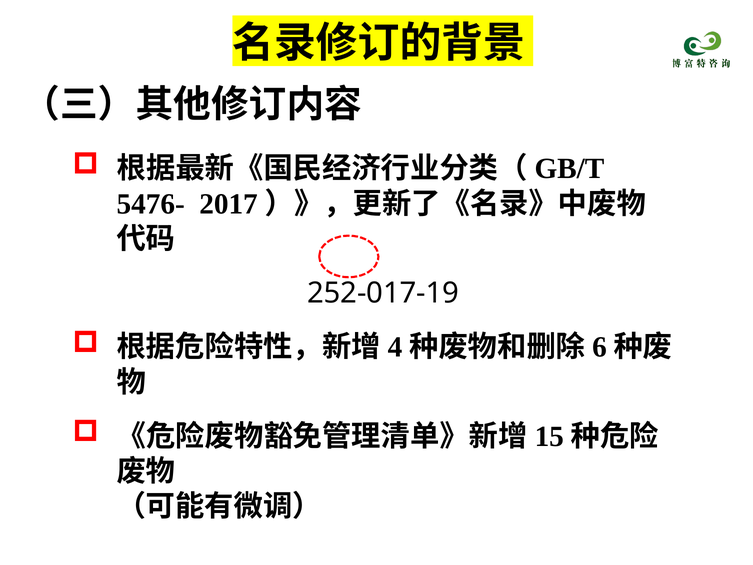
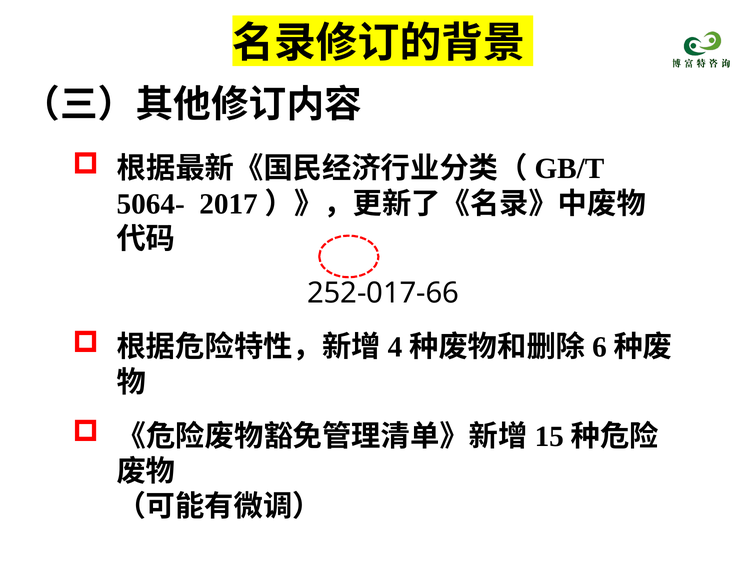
5476-: 5476- -> 5064- (151, 204)
252-017-19: 252-017-19 -> 252-017-66 (383, 293)
